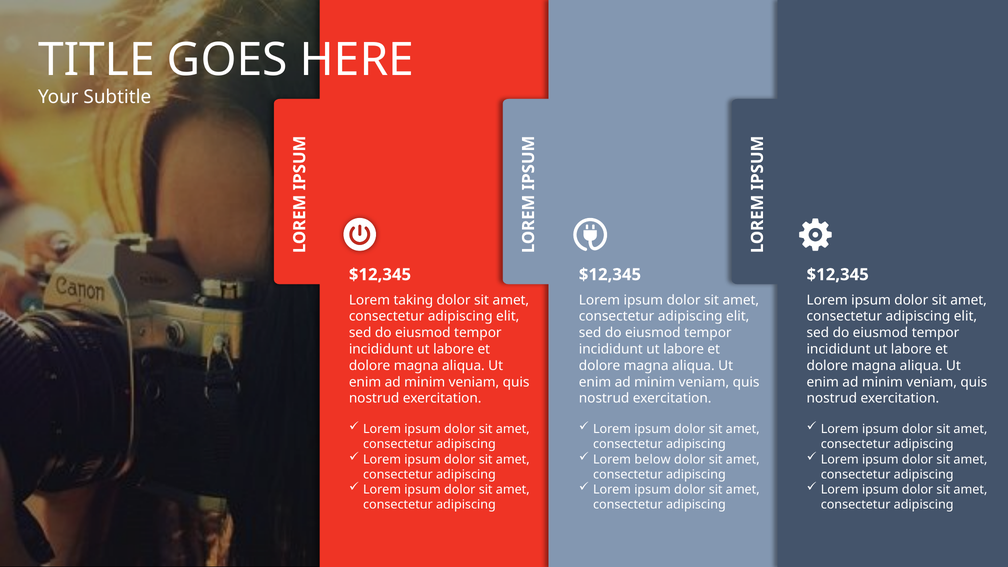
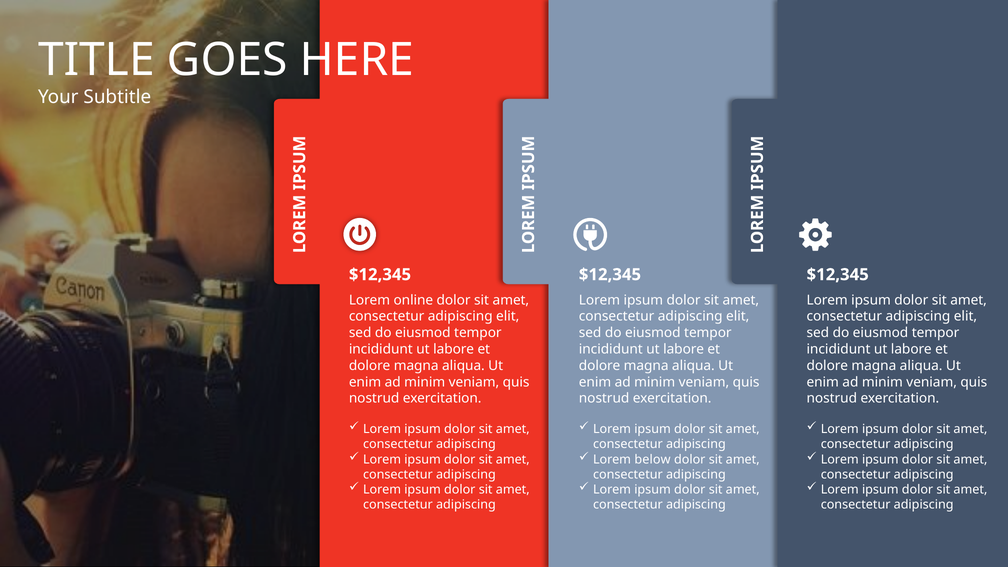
taking: taking -> online (413, 300)
